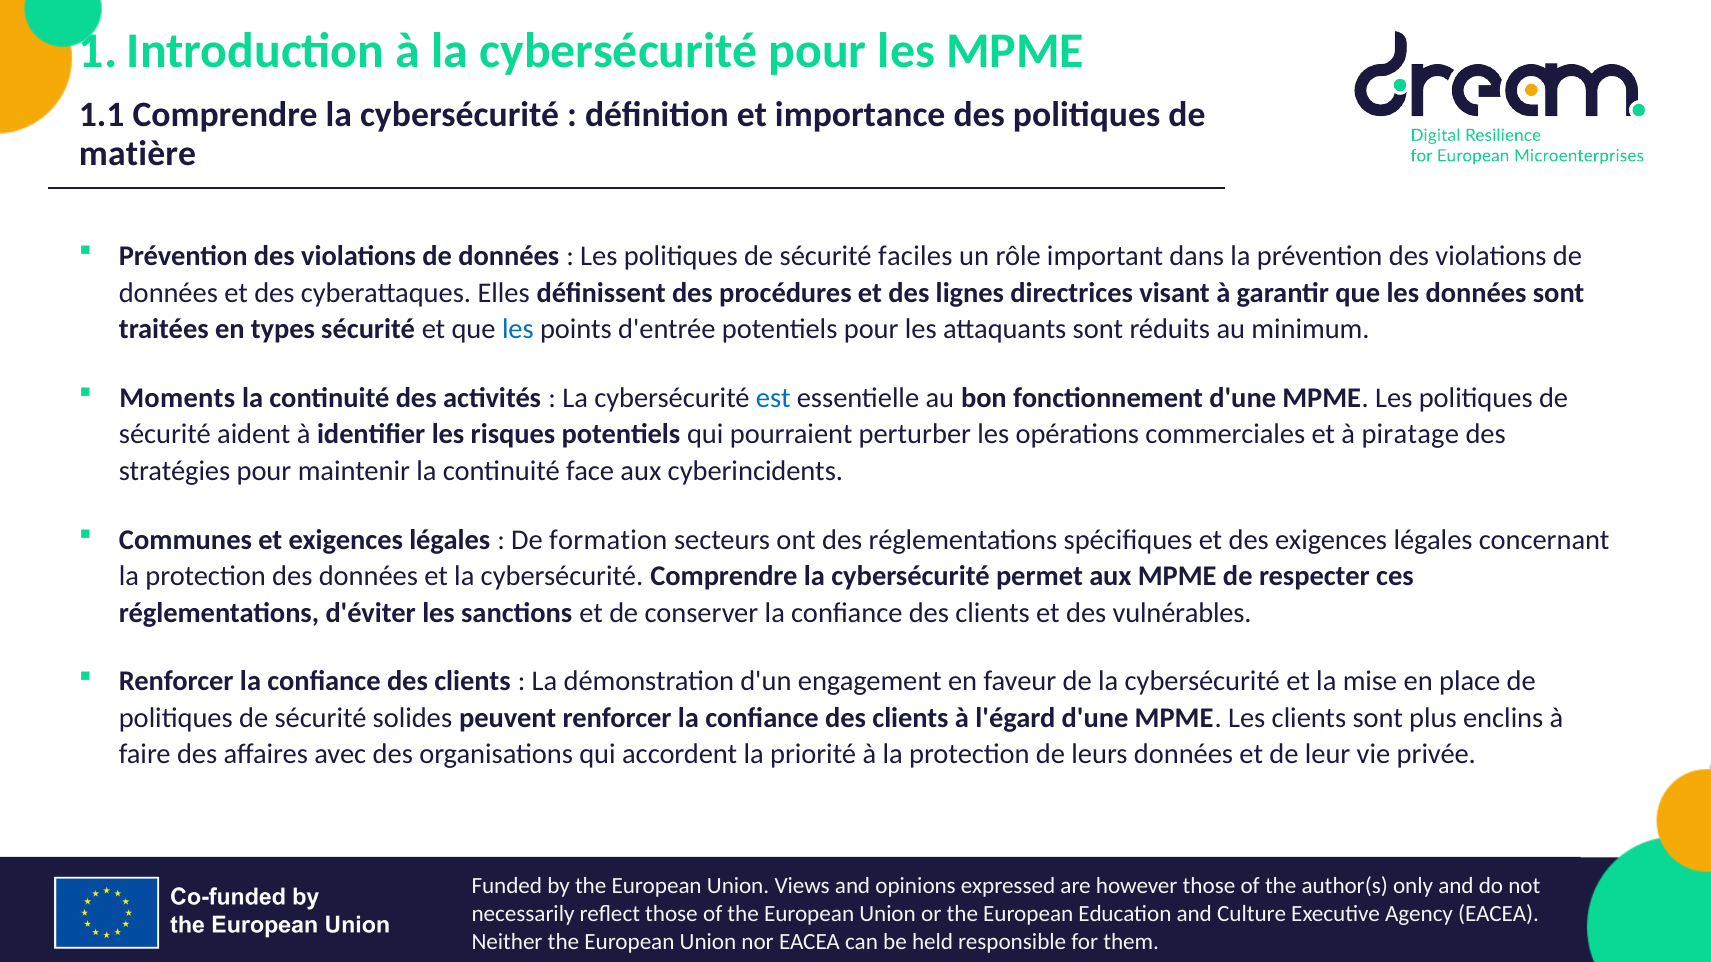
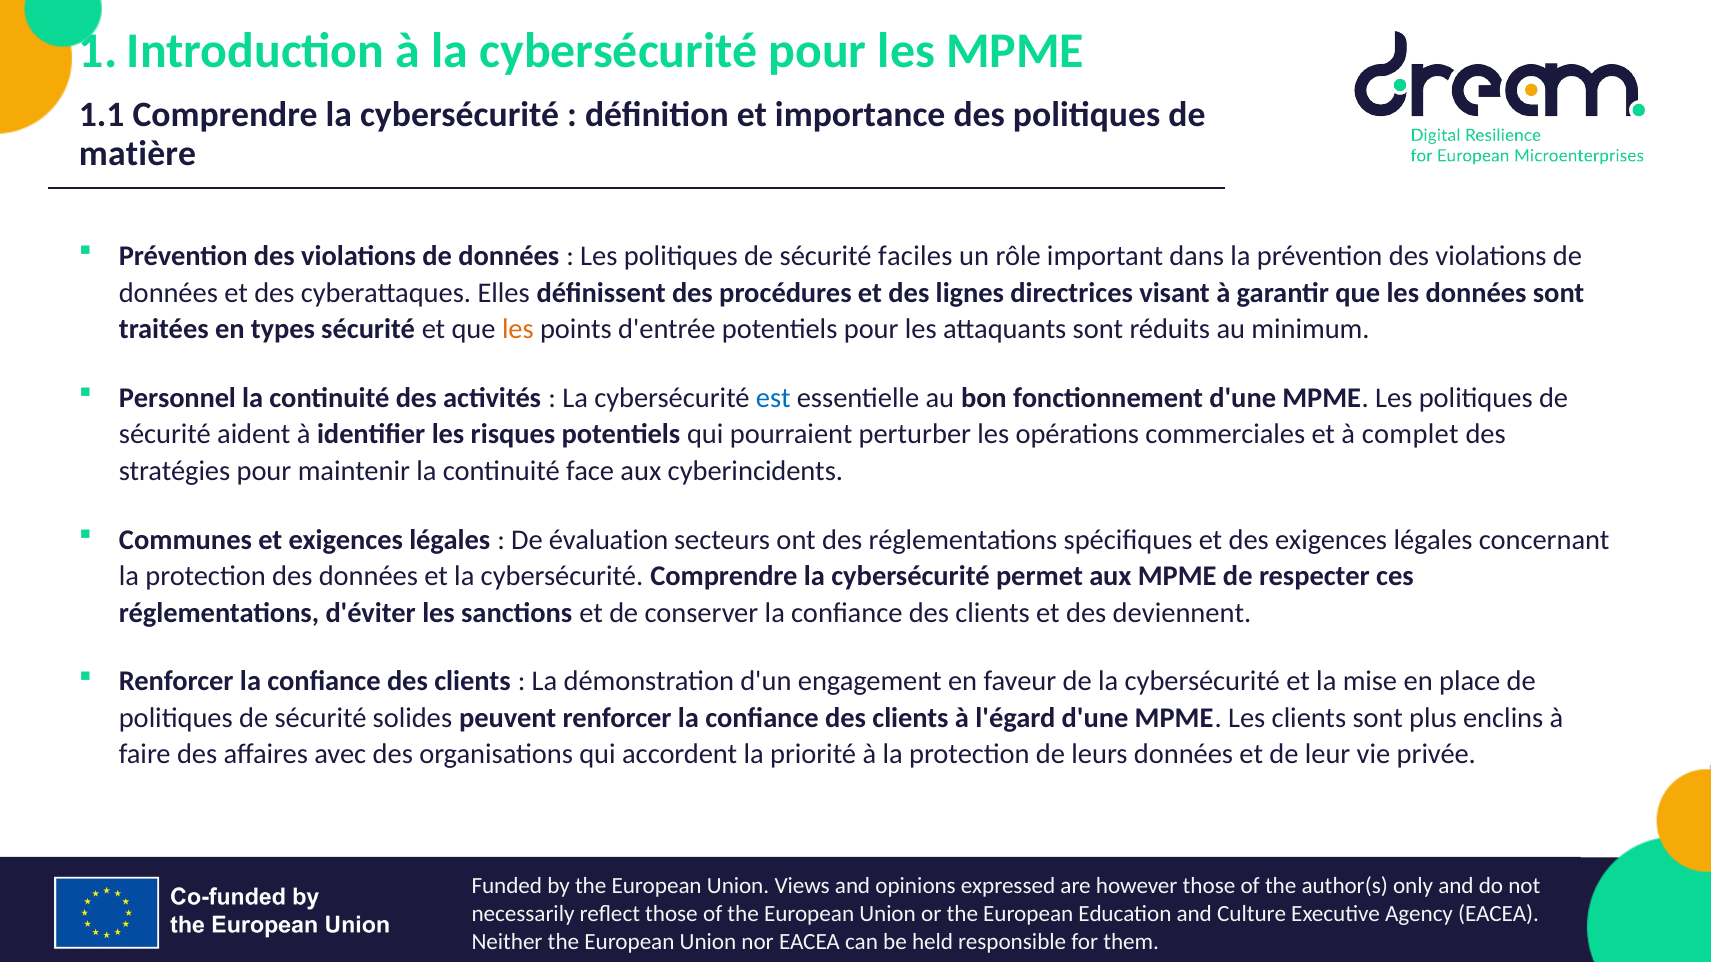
les colour: blue -> orange (518, 329)
Moments: Moments -> Personnel (177, 398)
piratage: piratage -> complet (1410, 435)
formation: formation -> évaluation (609, 540)
vulnérables: vulnérables -> deviennent (1182, 613)
